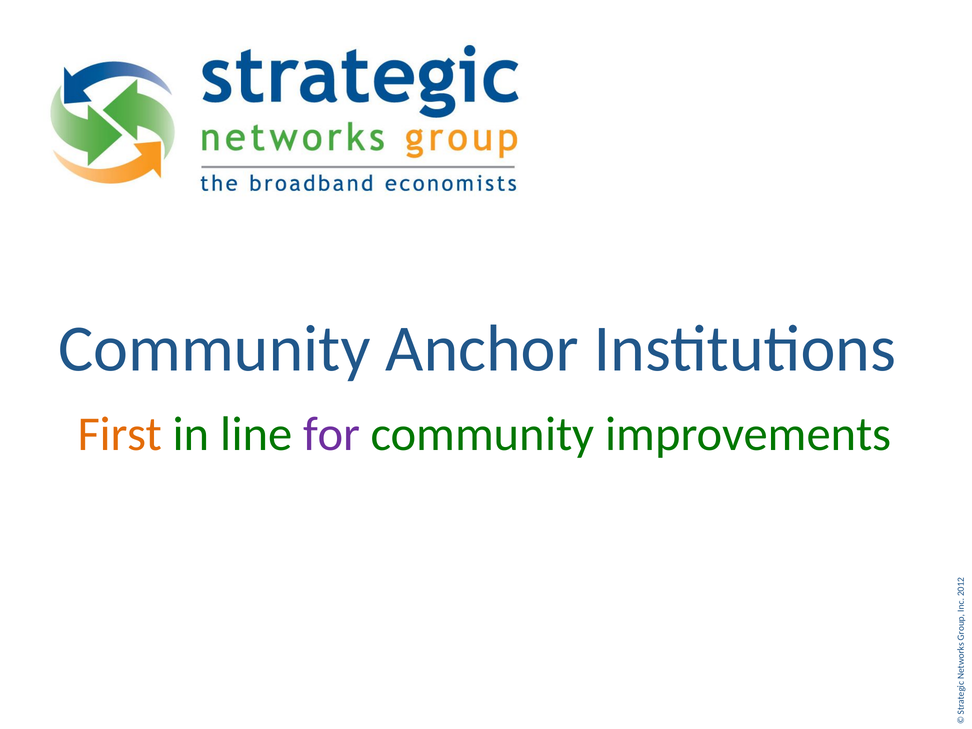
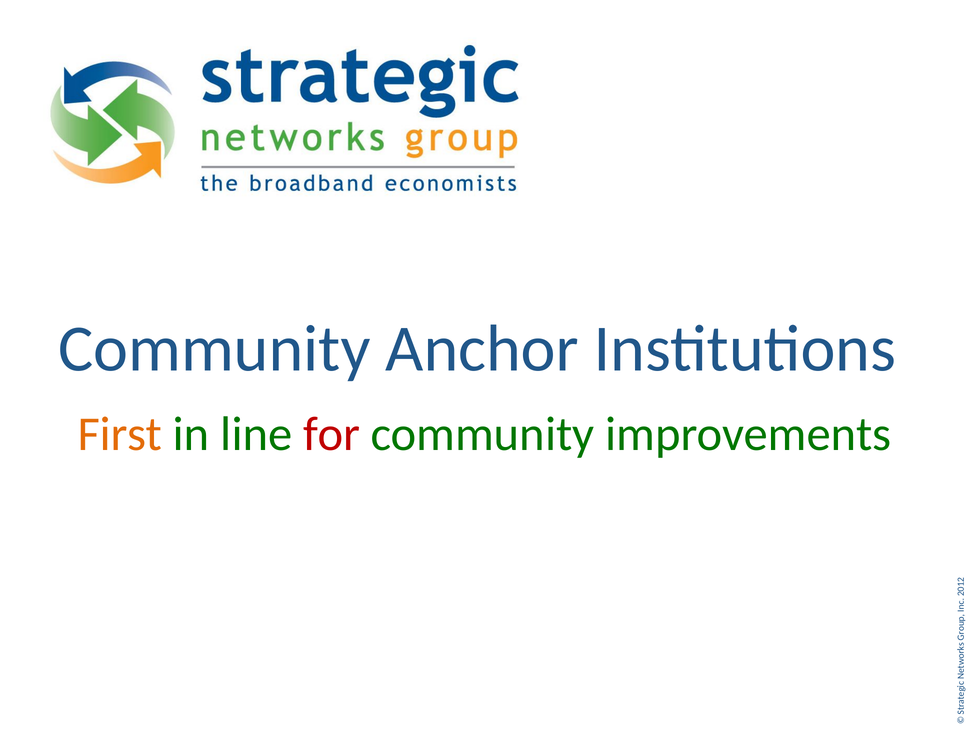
for colour: purple -> red (332, 434)
